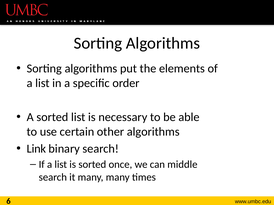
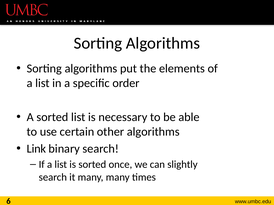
middle: middle -> slightly (182, 165)
